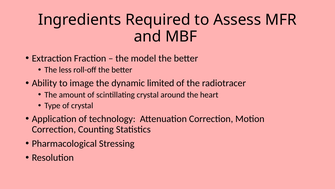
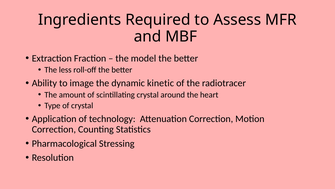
limited: limited -> kinetic (161, 83)
